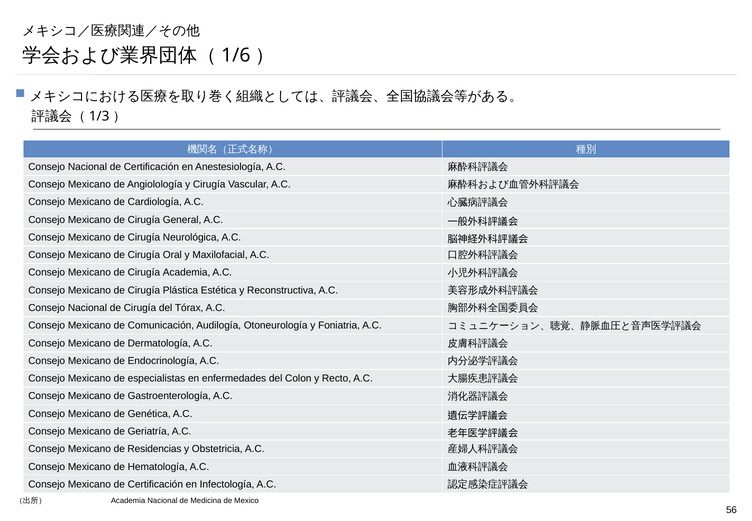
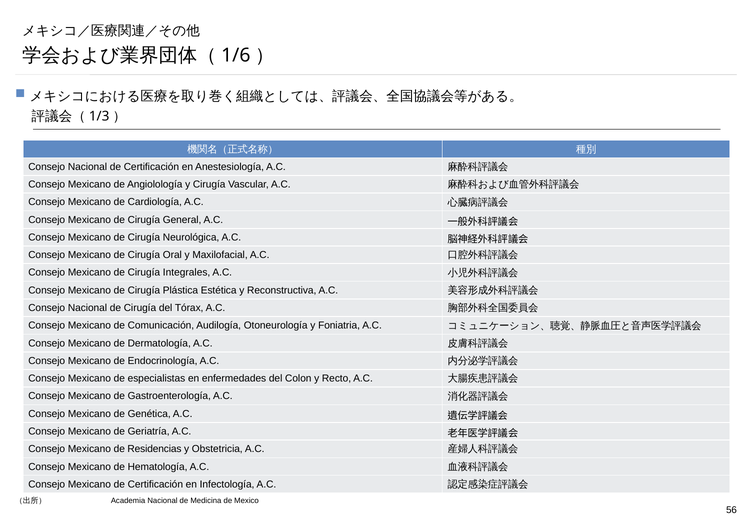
Cirugía Academia: Academia -> Integrales (187, 272)
